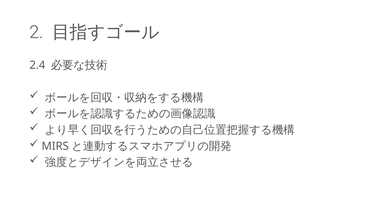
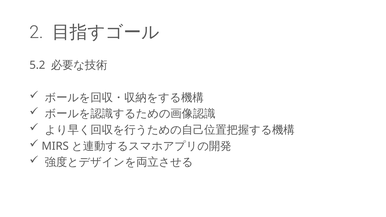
2.4: 2.4 -> 5.2 (37, 65)
